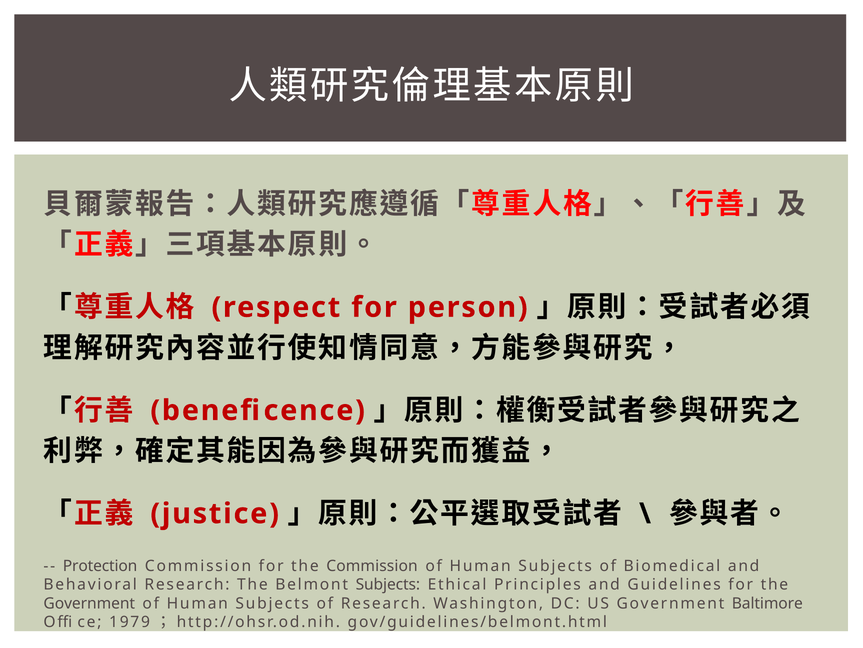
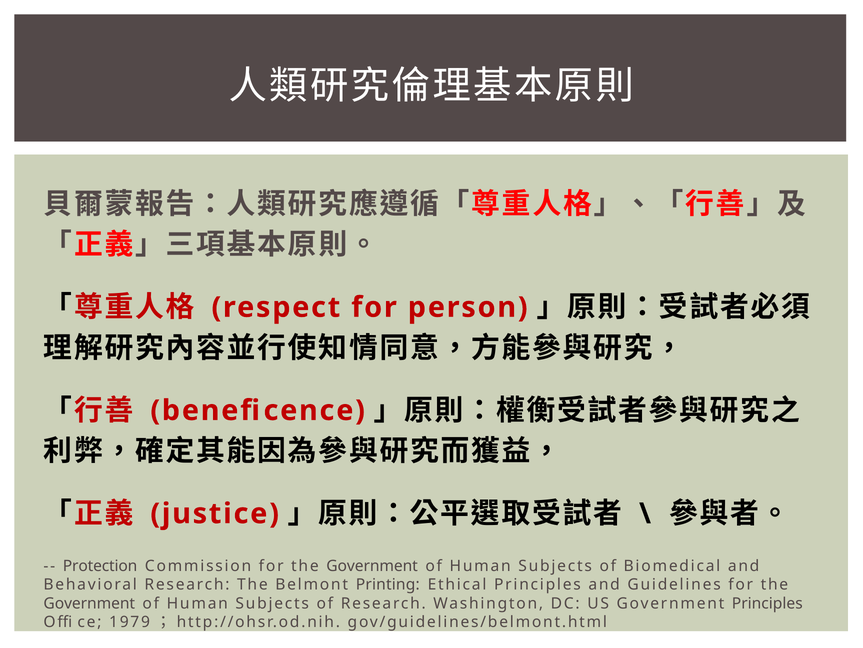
Commission for the Commission: Commission -> Government (372, 565)
Belmont Subjects: Subjects -> Printing (388, 584)
Government Baltimore: Baltimore -> Principles (767, 603)
